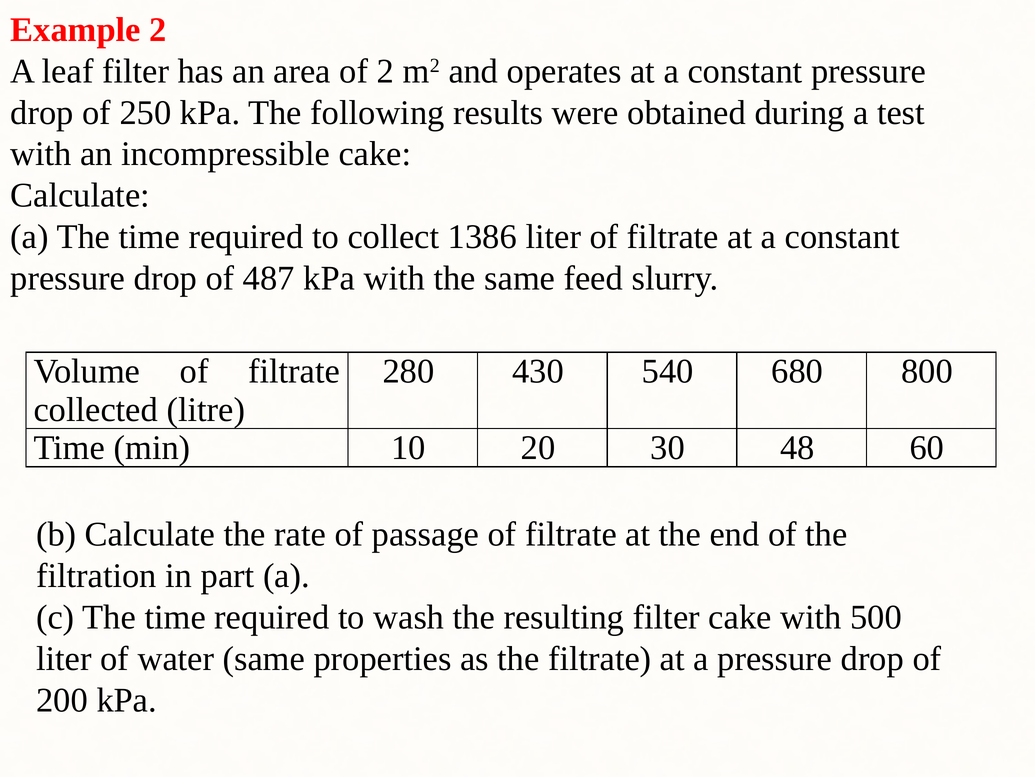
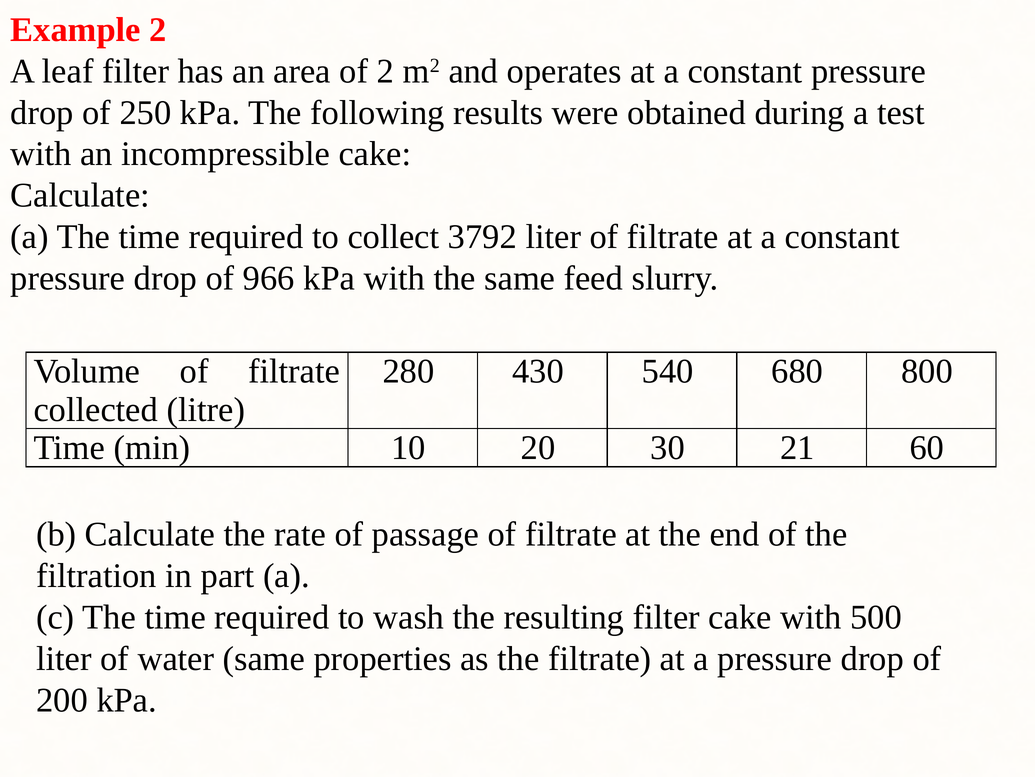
1386: 1386 -> 3792 (482, 237)
487: 487 -> 966 (269, 278)
48: 48 -> 21 (797, 448)
